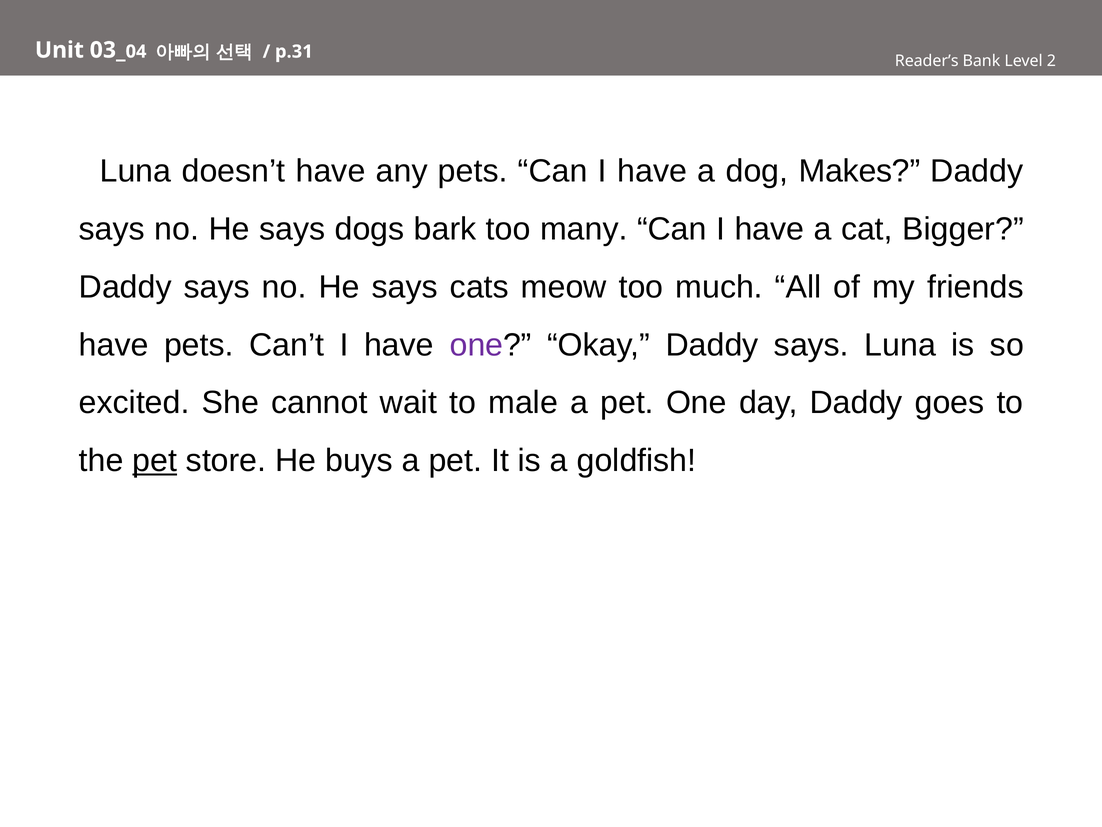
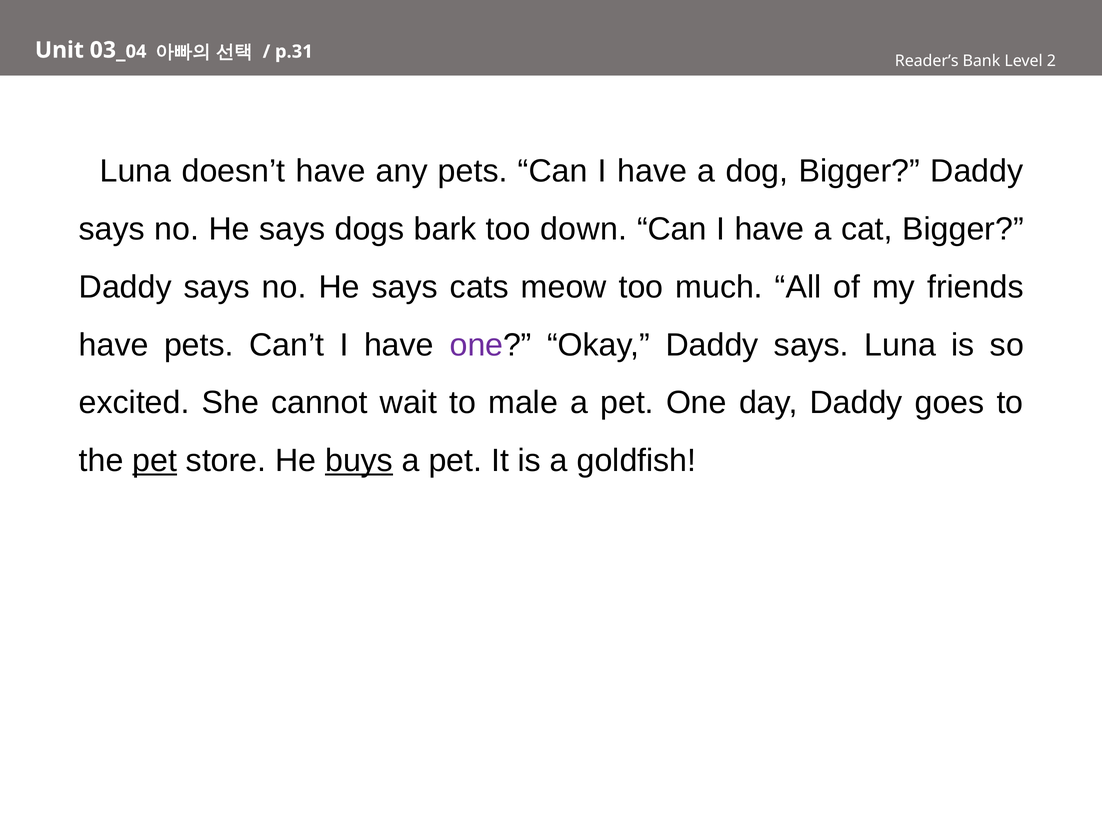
dog Makes: Makes -> Bigger (859, 171)
many: many -> down (584, 229)
buys underline: none -> present (359, 460)
